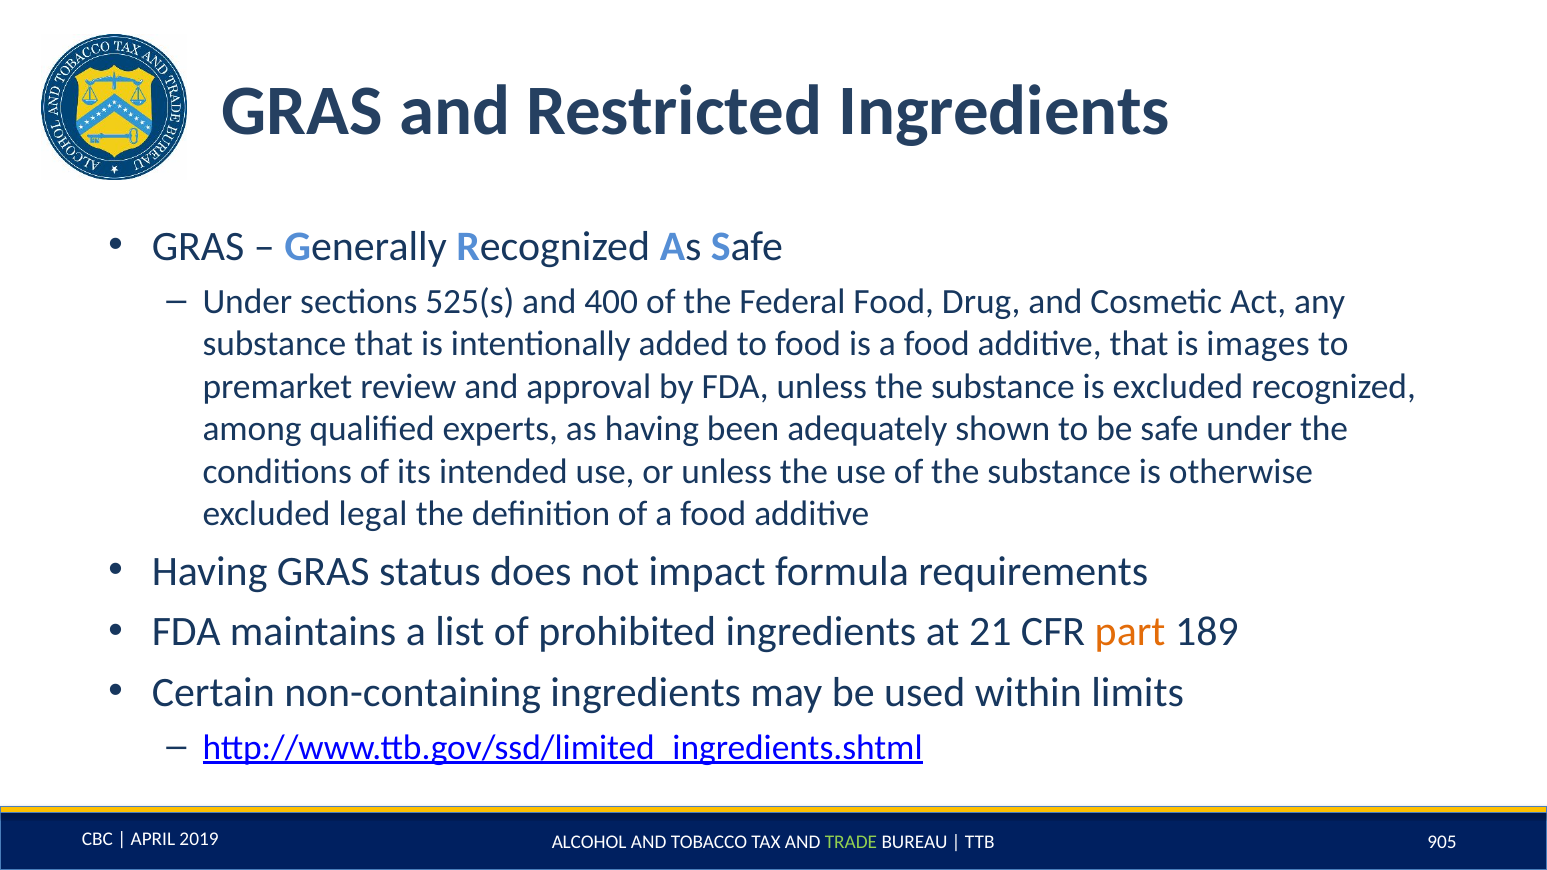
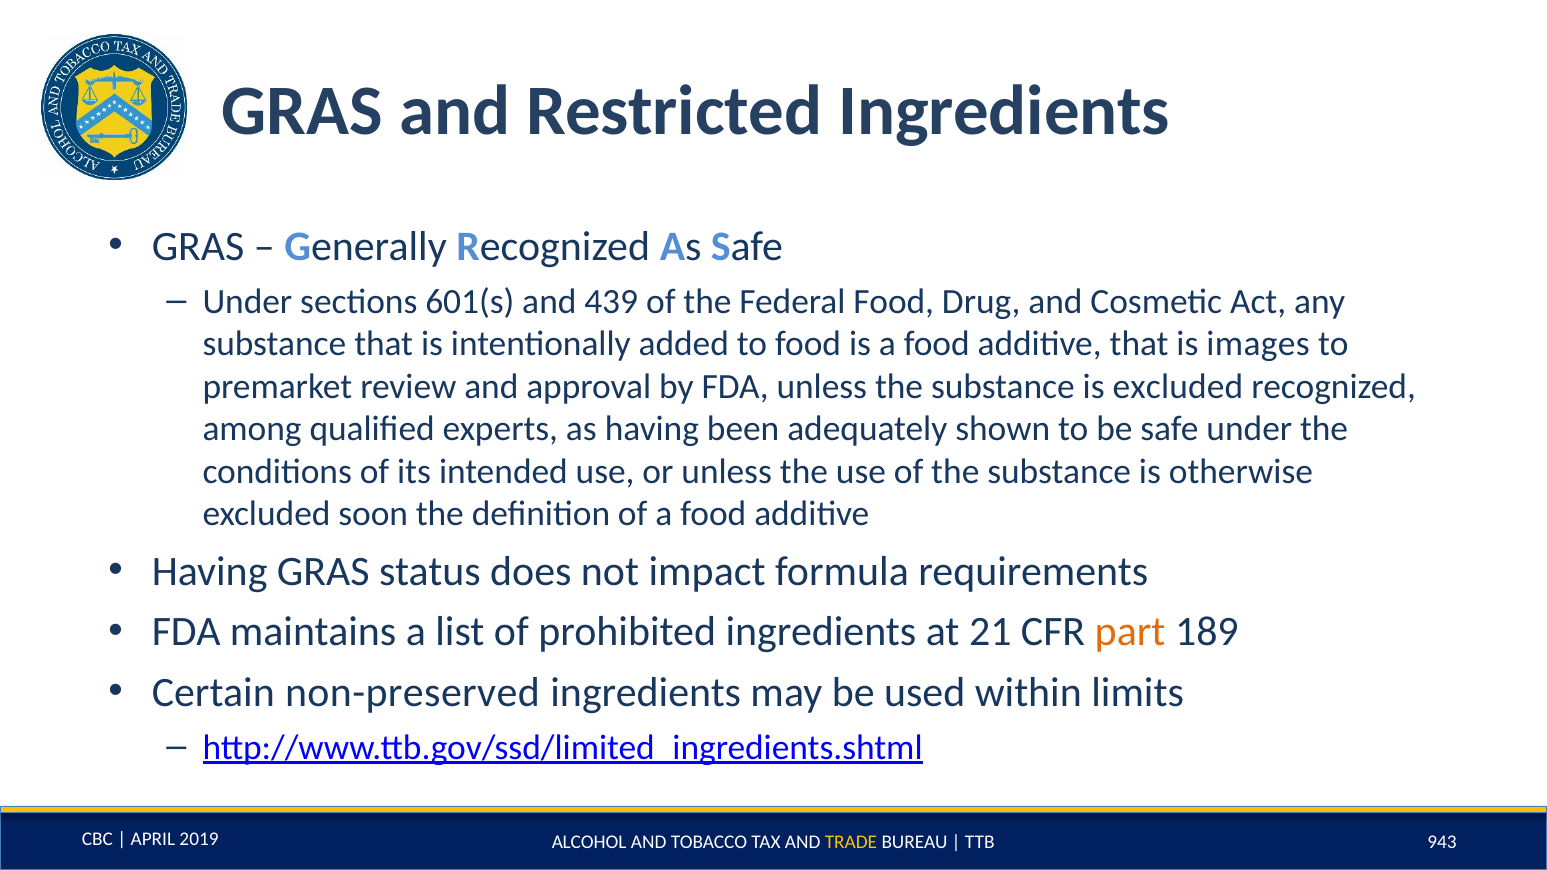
525(s: 525(s -> 601(s (470, 302)
400: 400 -> 439 (611, 302)
legal: legal -> soon (373, 514)
non-containing: non-containing -> non-preserved (412, 693)
TRADE colour: light green -> yellow (851, 842)
905: 905 -> 943 (1442, 842)
